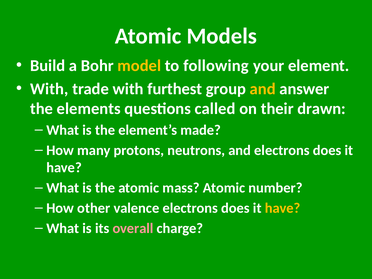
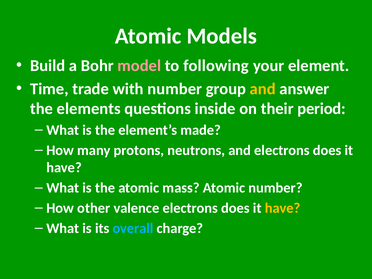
model colour: yellow -> pink (139, 66)
With: With -> Time (49, 89)
with furthest: furthest -> number (175, 89)
called: called -> inside (215, 109)
drawn: drawn -> period (322, 109)
overall colour: pink -> light blue (133, 228)
